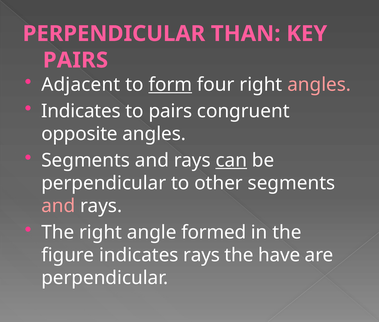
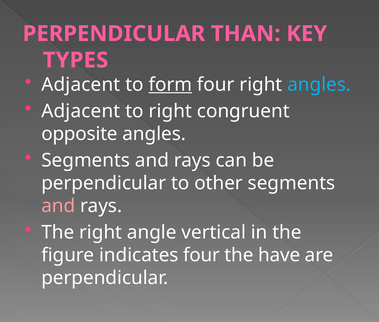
PAIRS: PAIRS -> TYPES (76, 60)
angles colour: pink -> light blue (319, 85)
Indicates: Indicates -> Adjacent (81, 111)
to pairs: pairs -> right (170, 111)
can underline: present -> none (231, 160)
formed: formed -> vertical (214, 232)
indicates rays: rays -> four (202, 255)
